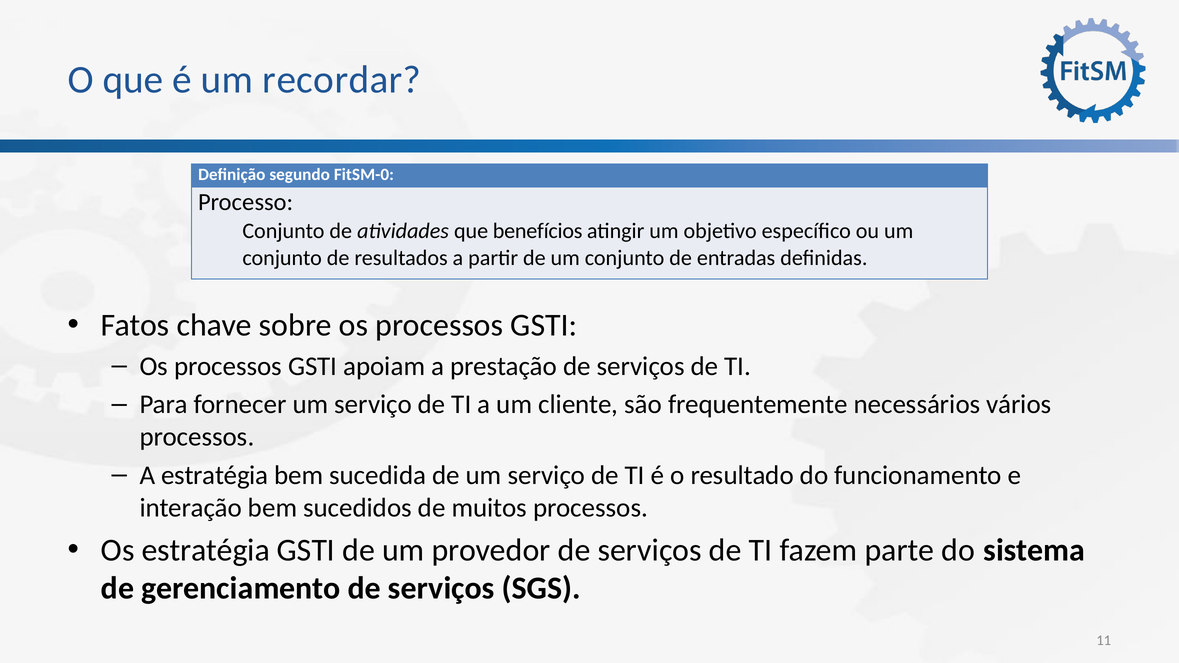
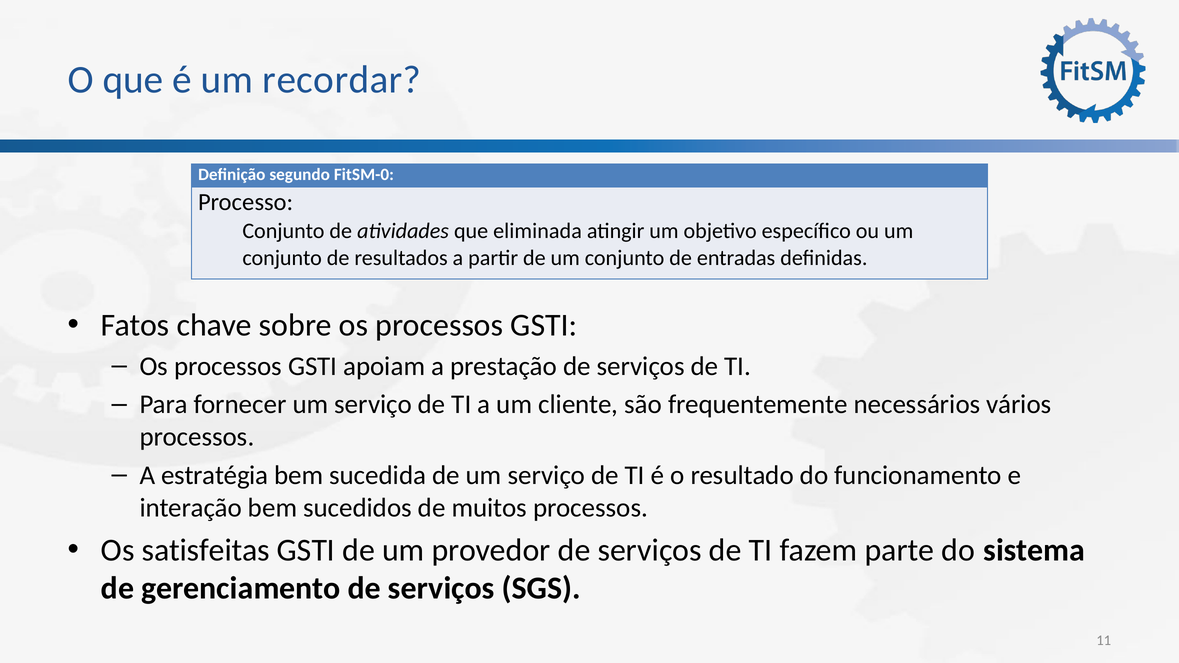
benefícios: benefícios -> eliminada (538, 231)
Os estratégia: estratégia -> satisfeitas (206, 550)
